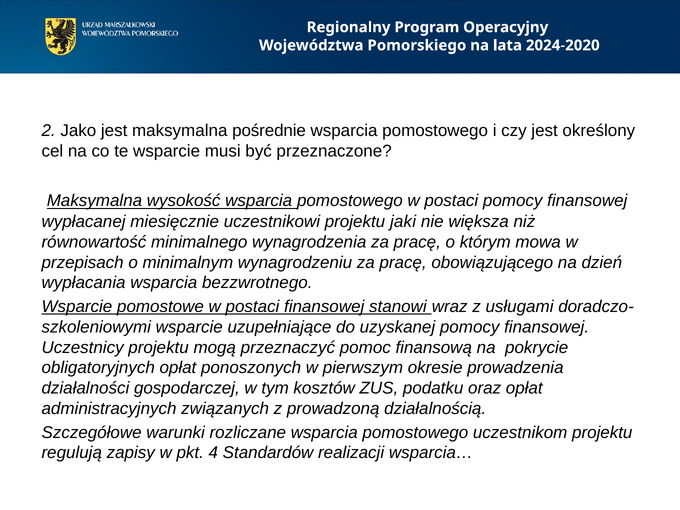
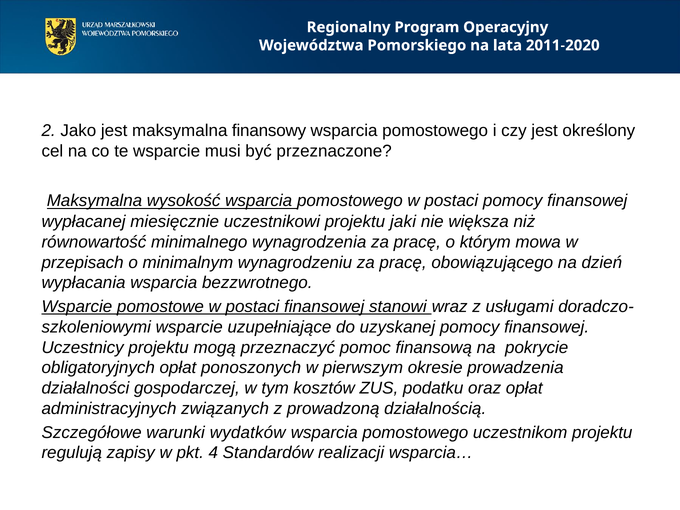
2024-2020: 2024-2020 -> 2011-2020 (563, 45)
pośrednie: pośrednie -> finansowy (269, 131)
rozliczane: rozliczane -> wydatków (248, 432)
